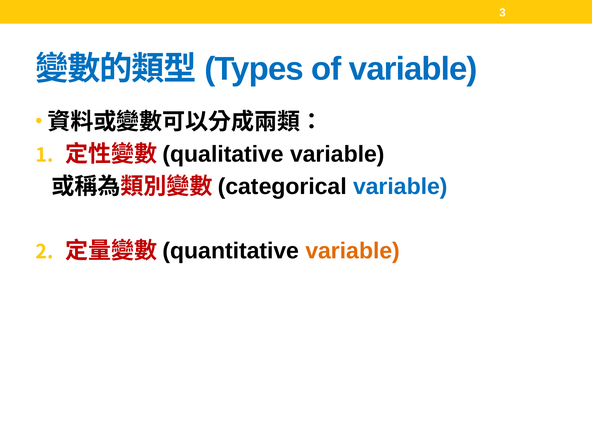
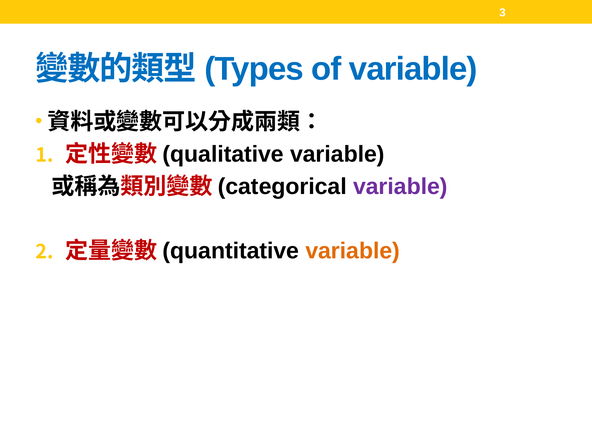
variable colour: blue -> purple (400, 187)
